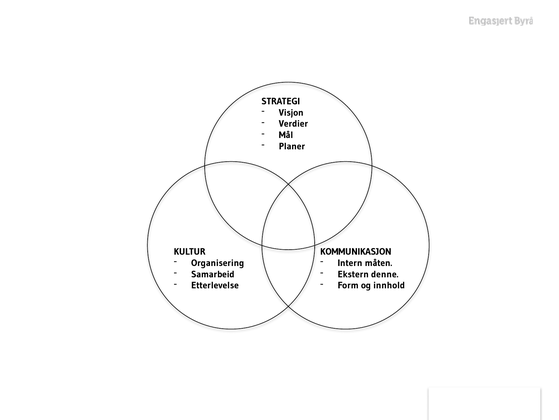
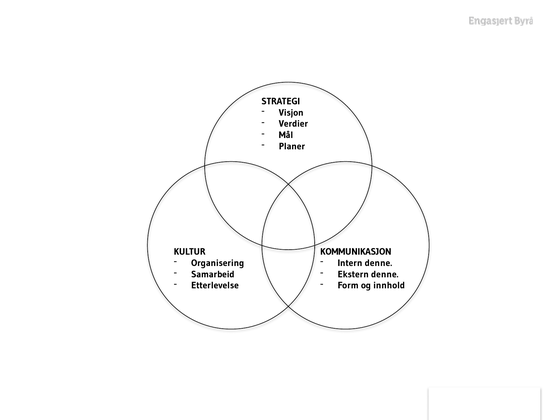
Intern måten: måten -> denne (378, 263)
